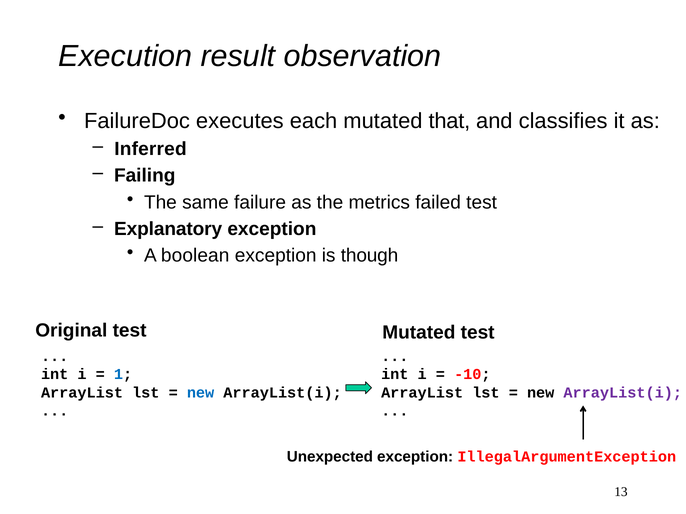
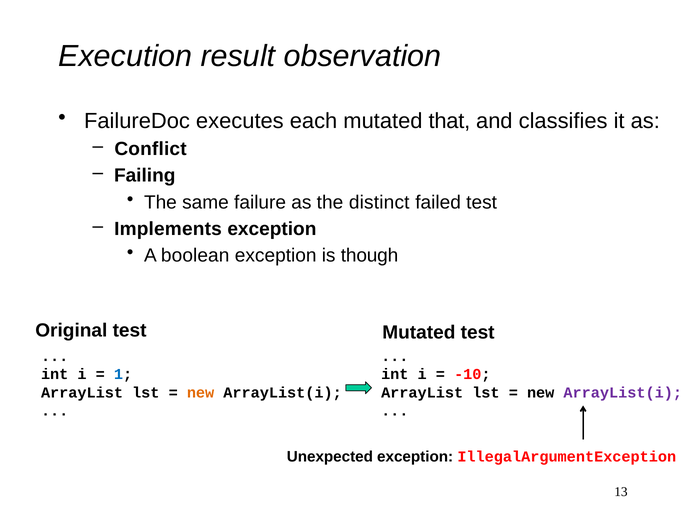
Inferred: Inferred -> Conflict (151, 149)
metrics: metrics -> distinct (379, 203)
Explanatory: Explanatory -> Implements (168, 229)
new colour: blue -> orange (201, 393)
